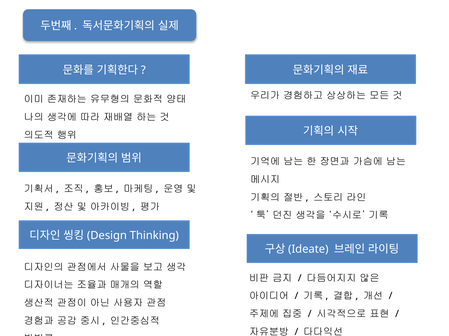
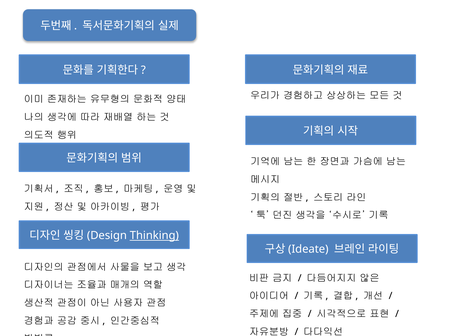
Thinking underline: none -> present (154, 236)
